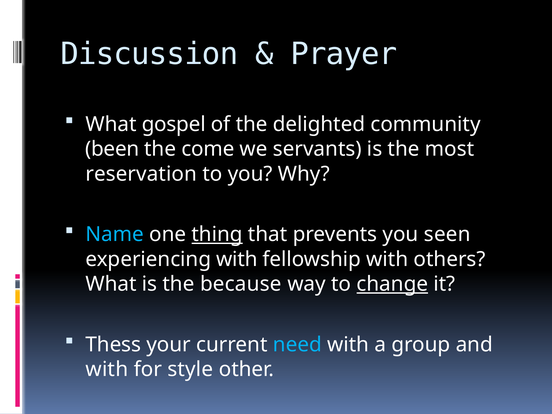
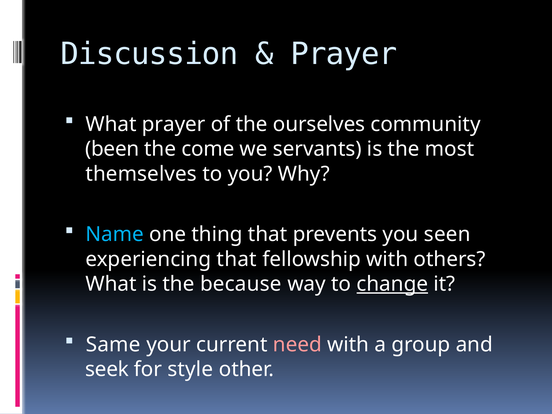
What gospel: gospel -> prayer (174, 124)
delighted: delighted -> ourselves (319, 124)
reservation: reservation -> themselves (141, 174)
thing underline: present -> none (217, 234)
experiencing with: with -> that (237, 259)
Thess: Thess -> Same (113, 345)
need colour: light blue -> pink (297, 345)
with: with -> seek (107, 369)
